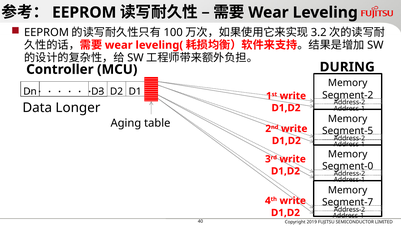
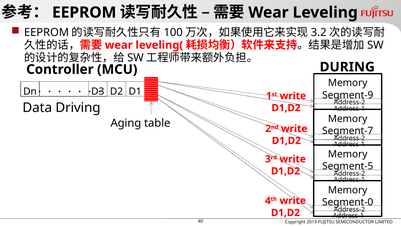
Segment-2: Segment-2 -> Segment-9 (348, 95)
Longer: Longer -> Driving (78, 108)
Segment-5: Segment-5 -> Segment-7 (348, 131)
Segment-0: Segment-0 -> Segment-5 (348, 166)
Segment-7: Segment-7 -> Segment-0 (348, 202)
